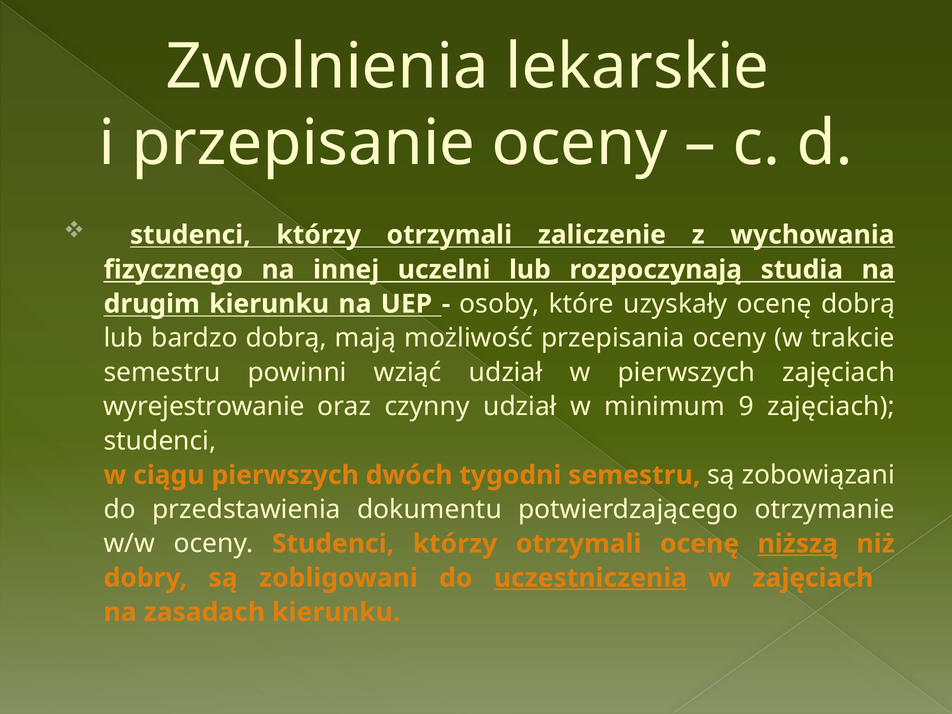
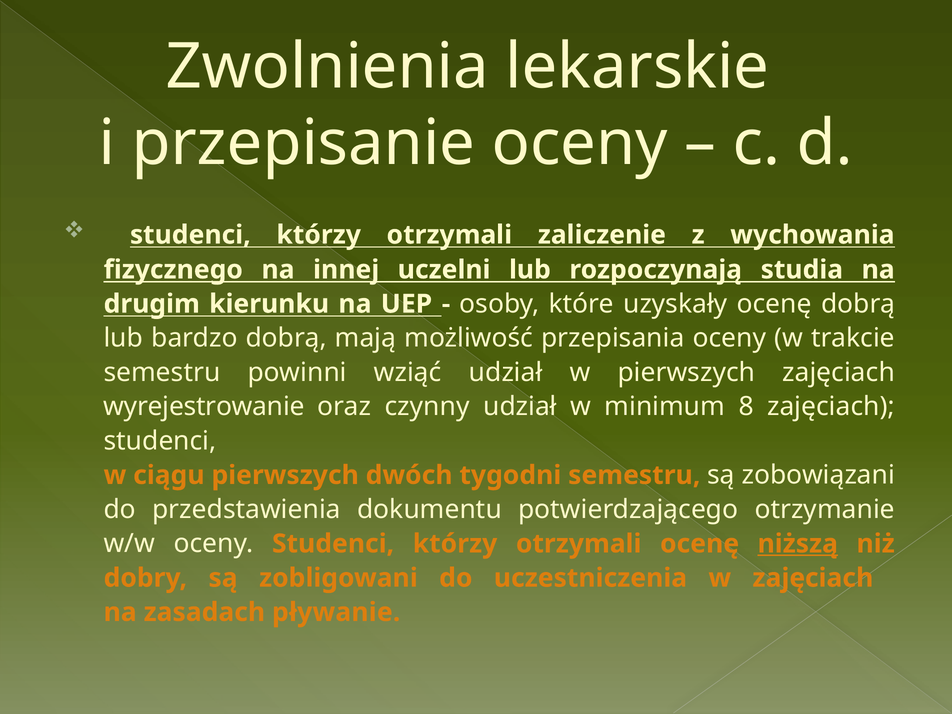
9: 9 -> 8 (746, 407)
uczestniczenia underline: present -> none (590, 578)
zasadach kierunku: kierunku -> pływanie (336, 612)
